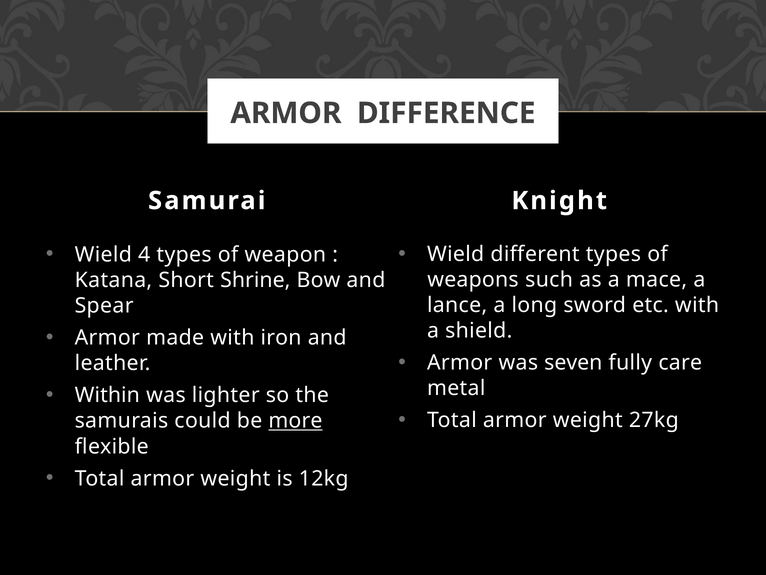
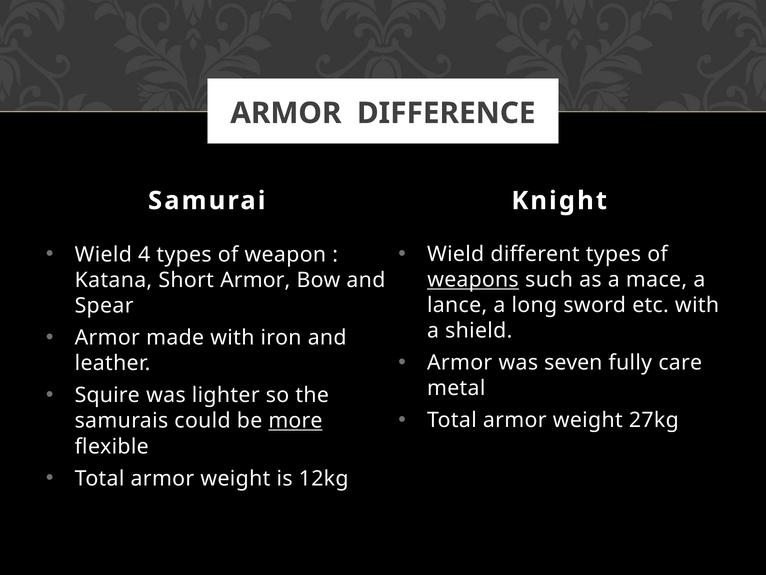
weapons underline: none -> present (473, 280)
Short Shrine: Shrine -> Armor (255, 280)
Within: Within -> Squire (107, 395)
